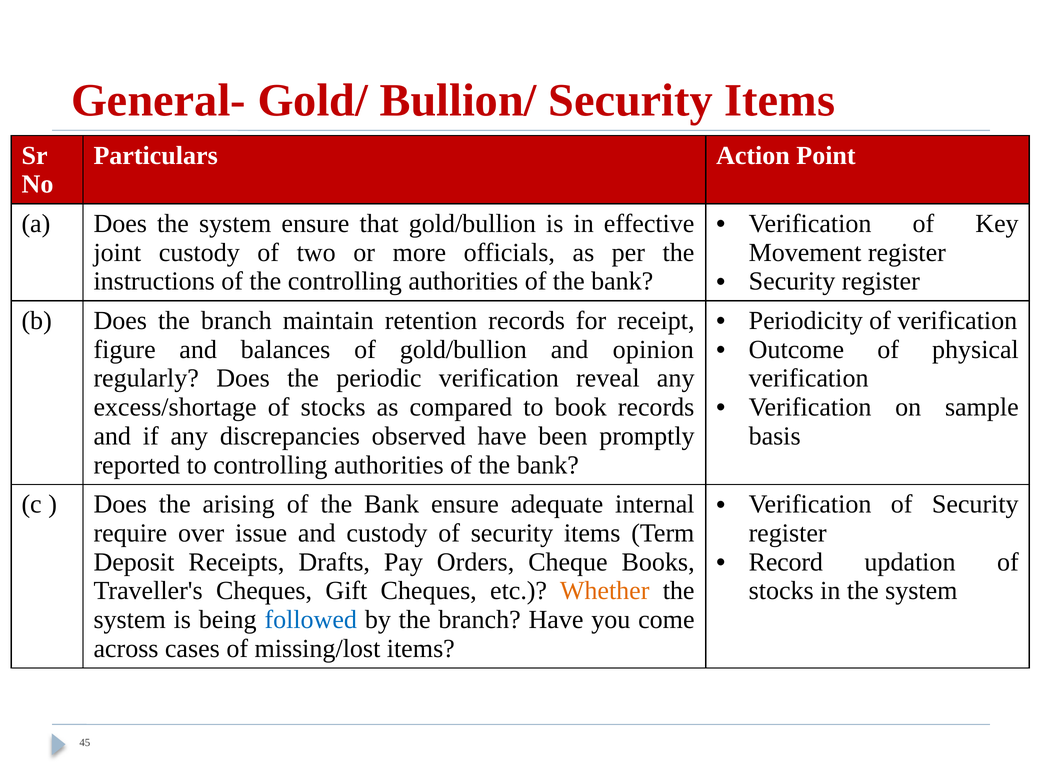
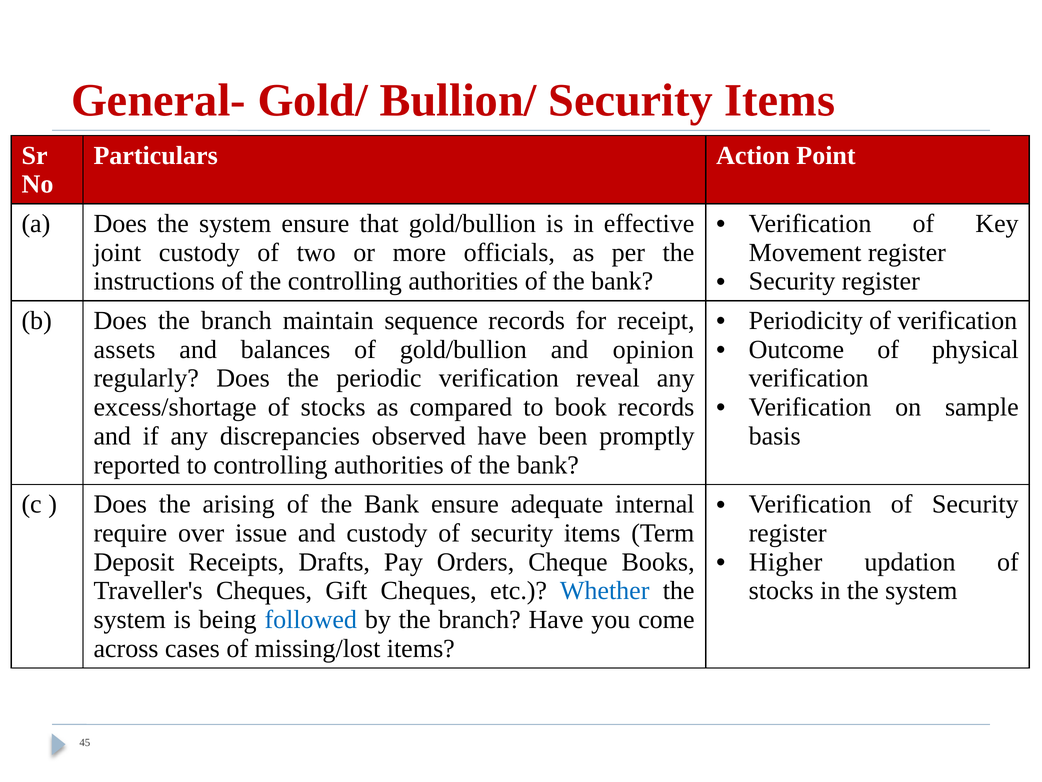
retention: retention -> sequence (431, 320)
figure: figure -> assets (124, 349)
Record: Record -> Higher (786, 562)
Whether colour: orange -> blue (605, 590)
